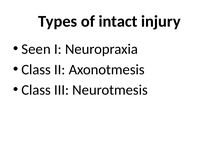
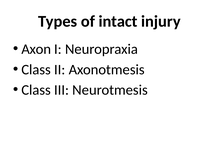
Seen: Seen -> Axon (36, 49)
